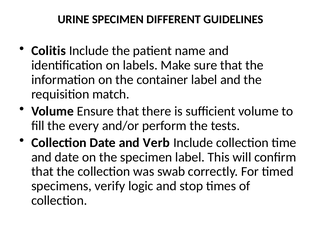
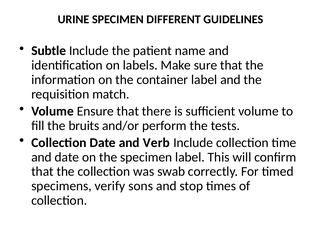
Colitis: Colitis -> Subtle (49, 51)
every: every -> bruits (84, 125)
logic: logic -> sons (141, 186)
